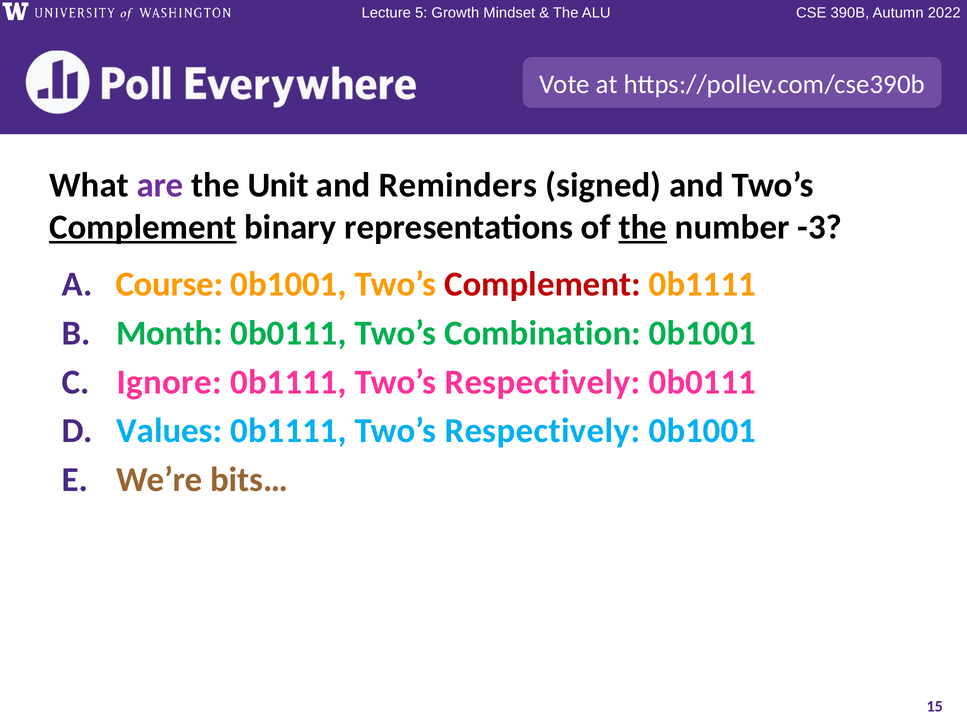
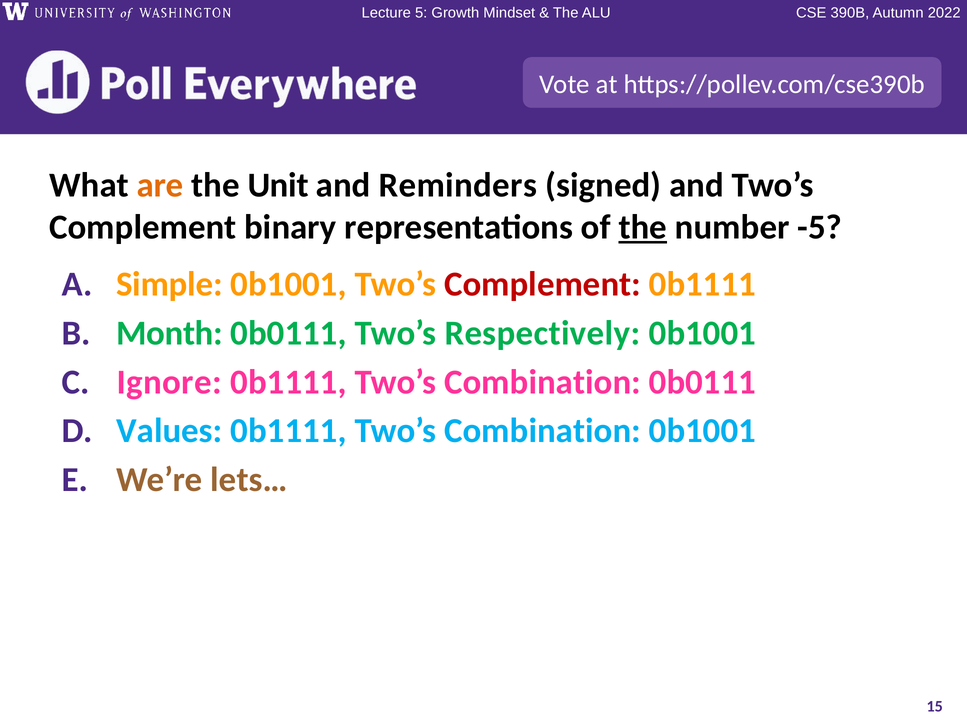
are colour: purple -> orange (160, 185)
Complement underline: present -> none (143, 227)
-3: -3 -> -5 (820, 227)
Course: Course -> Simple (169, 284)
Combination: Combination -> Respectively (542, 333)
Respectively: Respectively -> Combination (543, 382)
Respectively: Respectively -> Combination (543, 431)
bits…: bits… -> lets… (249, 480)
